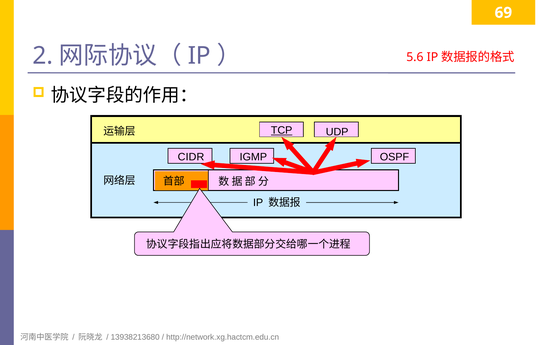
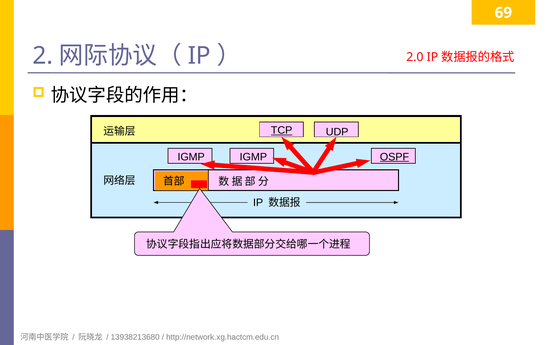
5.6: 5.6 -> 2.0 (415, 57)
CIDR: CIDR -> IGMP (191, 157)
OSPF underline: none -> present (394, 157)
